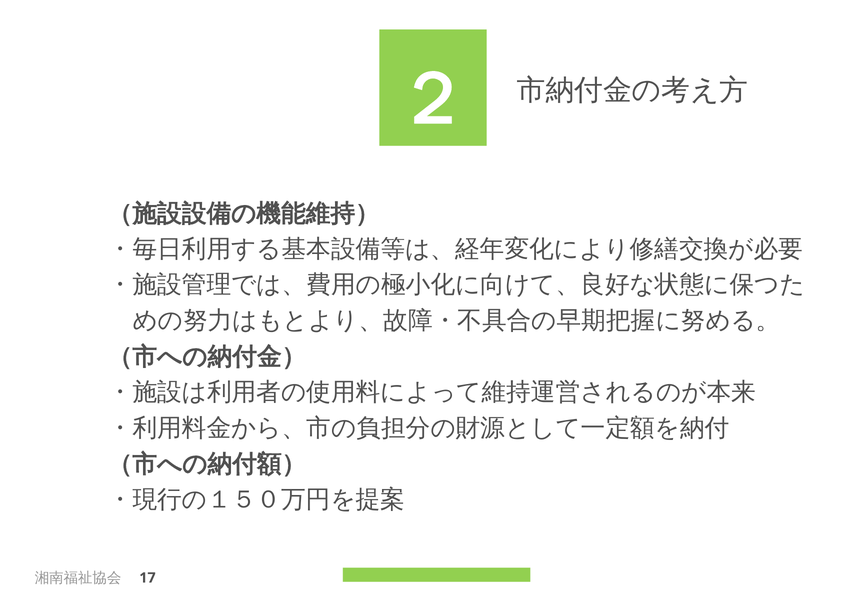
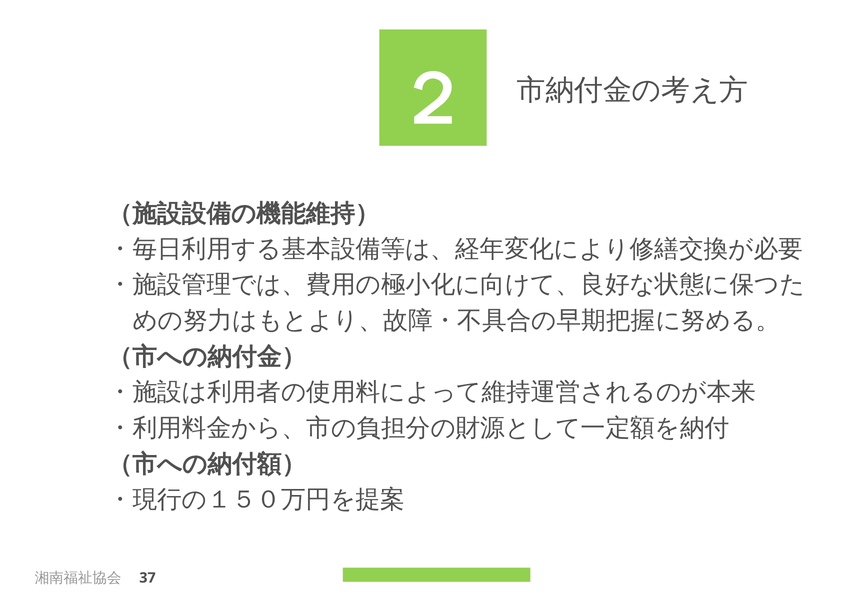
17: 17 -> 37 (148, 578)
